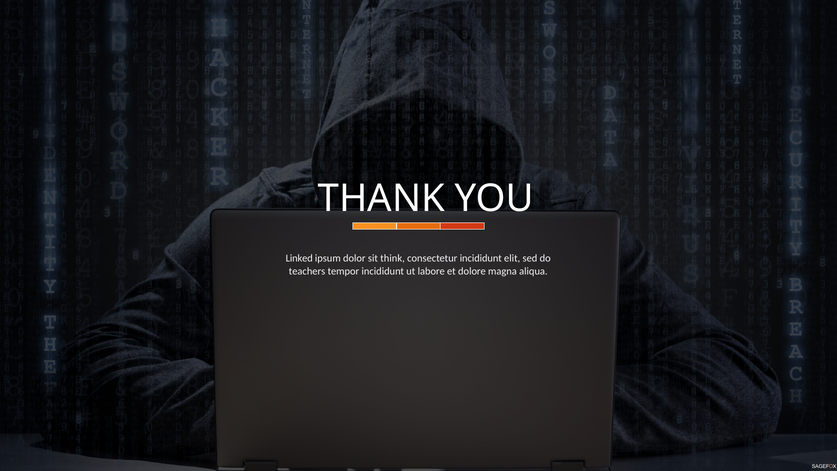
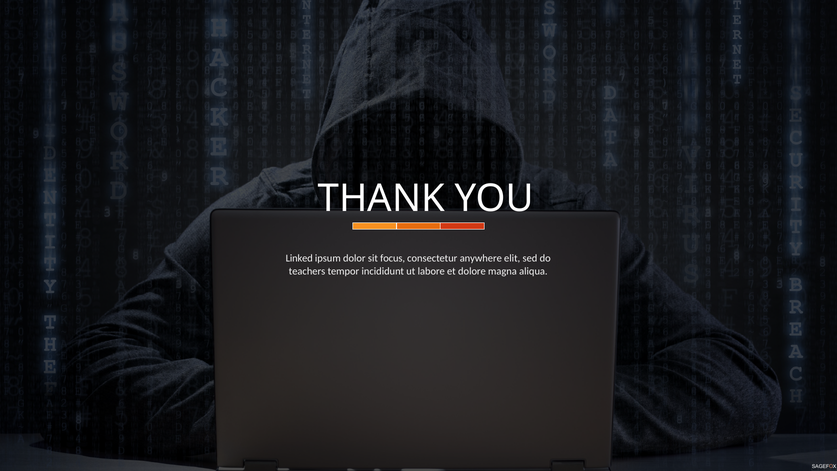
think: think -> focus (393, 258)
consectetur incididunt: incididunt -> anywhere (481, 258)
